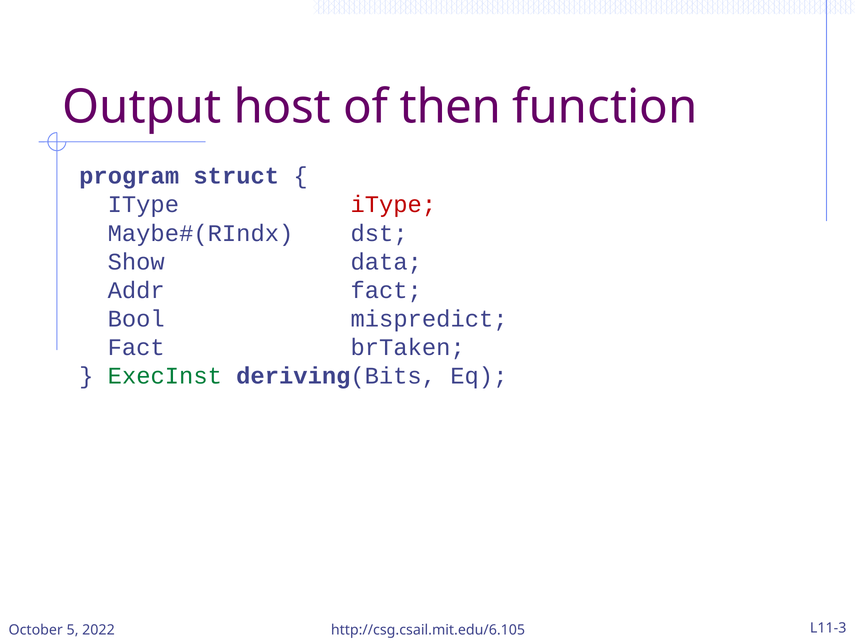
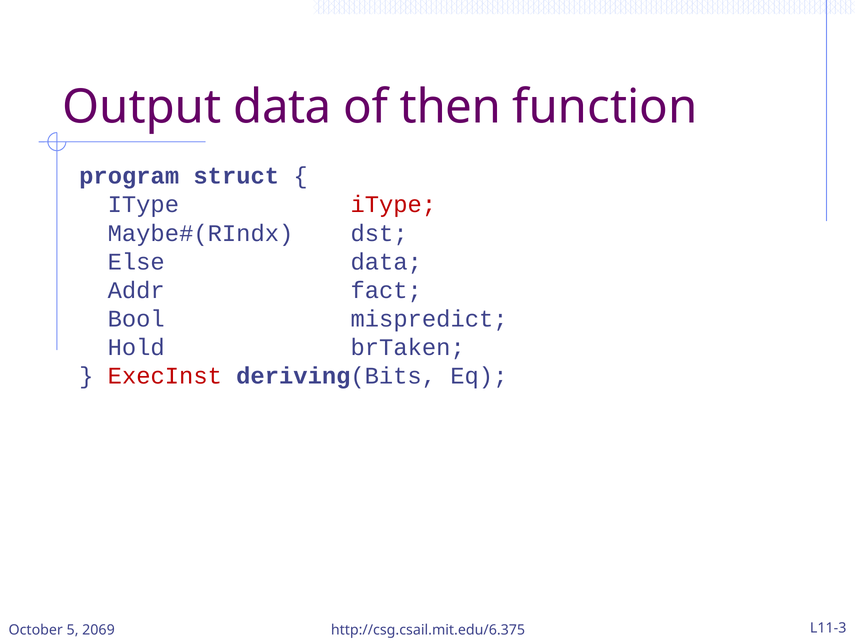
Output host: host -> data (282, 107)
Show: Show -> Else (136, 261)
Fact: Fact -> Hold (136, 347)
ExecInst colour: green -> red (165, 375)
2022: 2022 -> 2069 (98, 629)
http://csg.csail.mit.edu/6.105: http://csg.csail.mit.edu/6.105 -> http://csg.csail.mit.edu/6.375 (428, 629)
